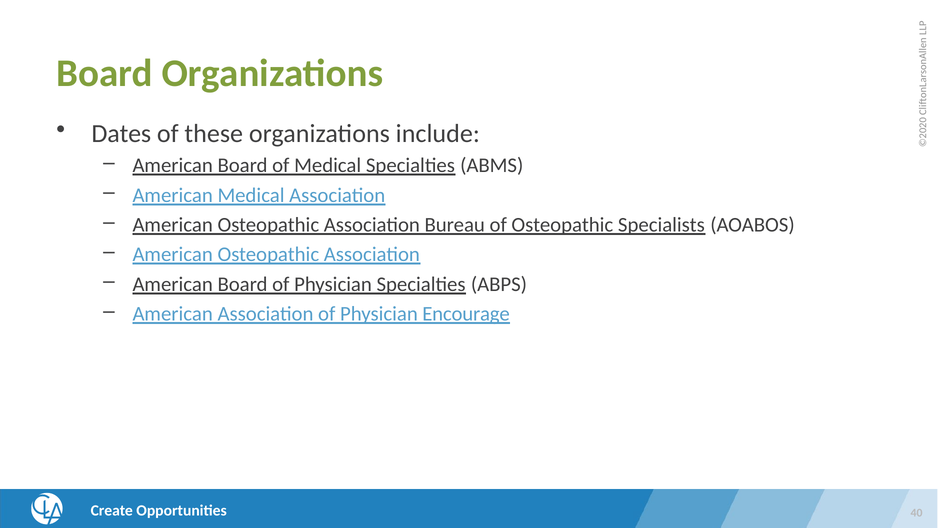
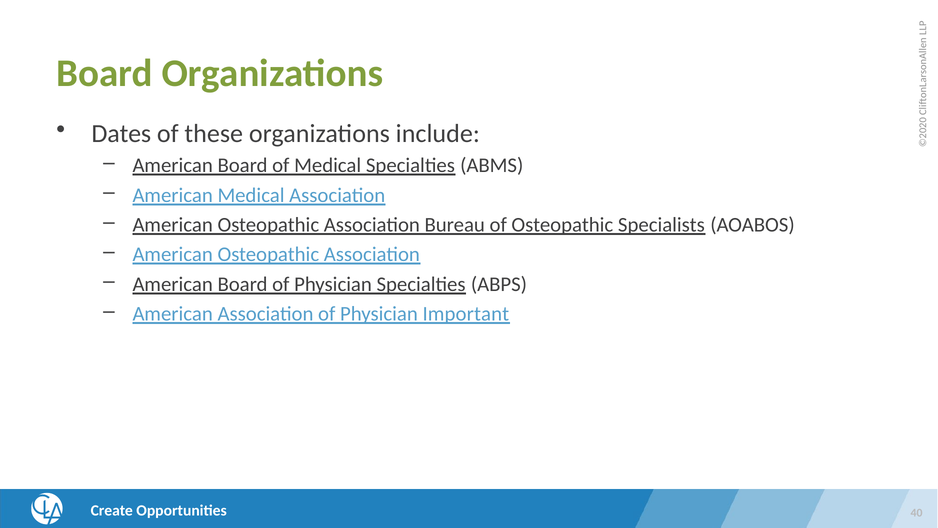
Encourage: Encourage -> Important (466, 314)
